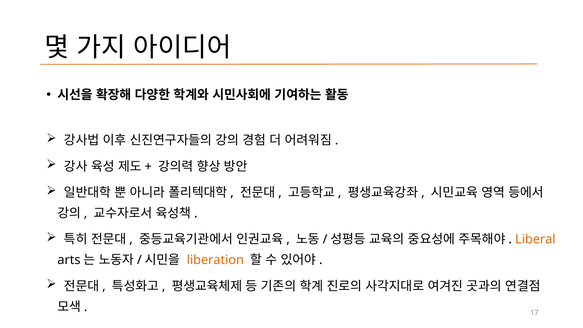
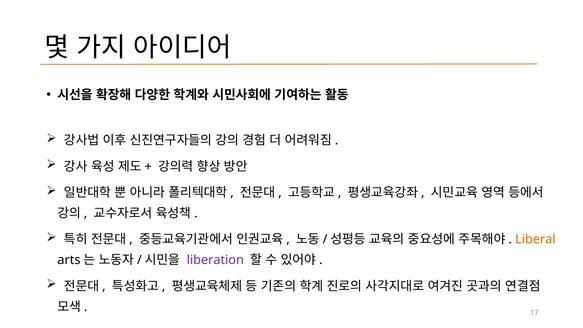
liberation colour: orange -> purple (215, 260)
